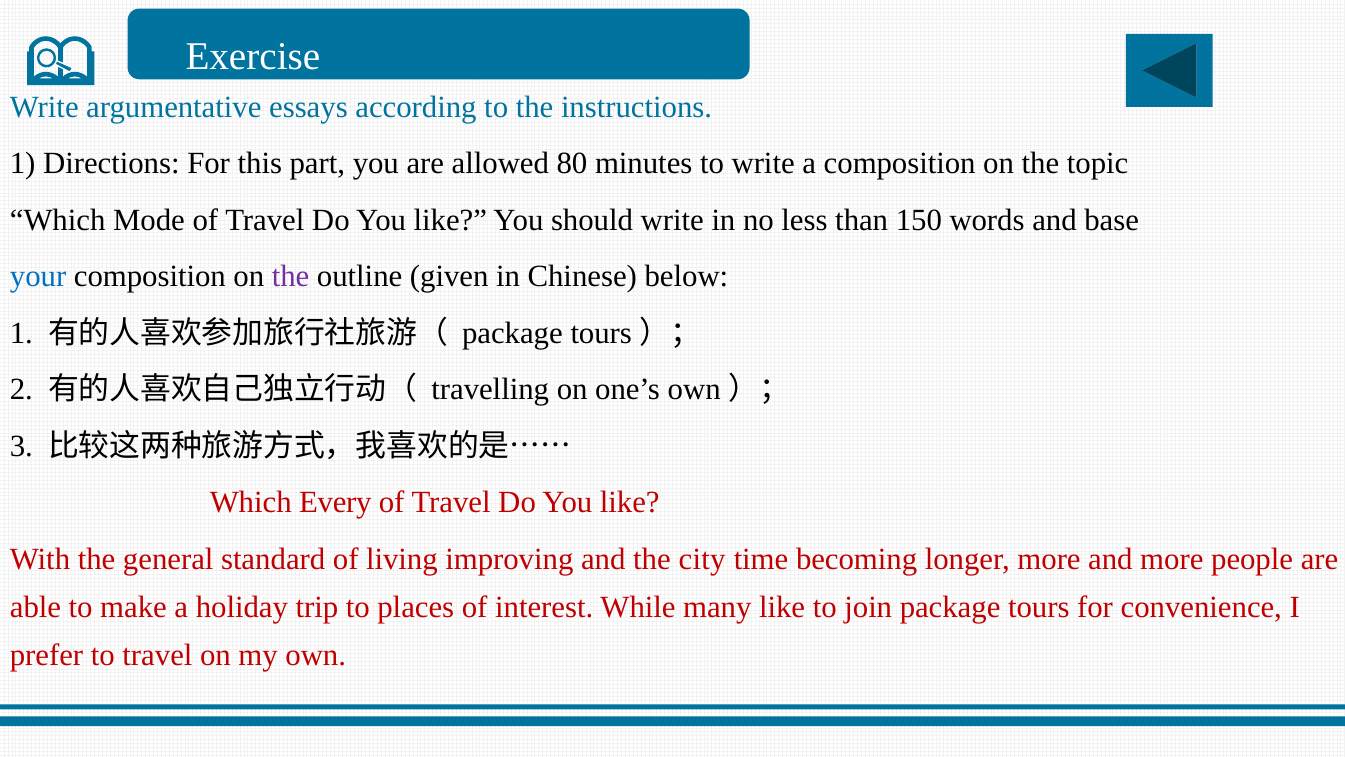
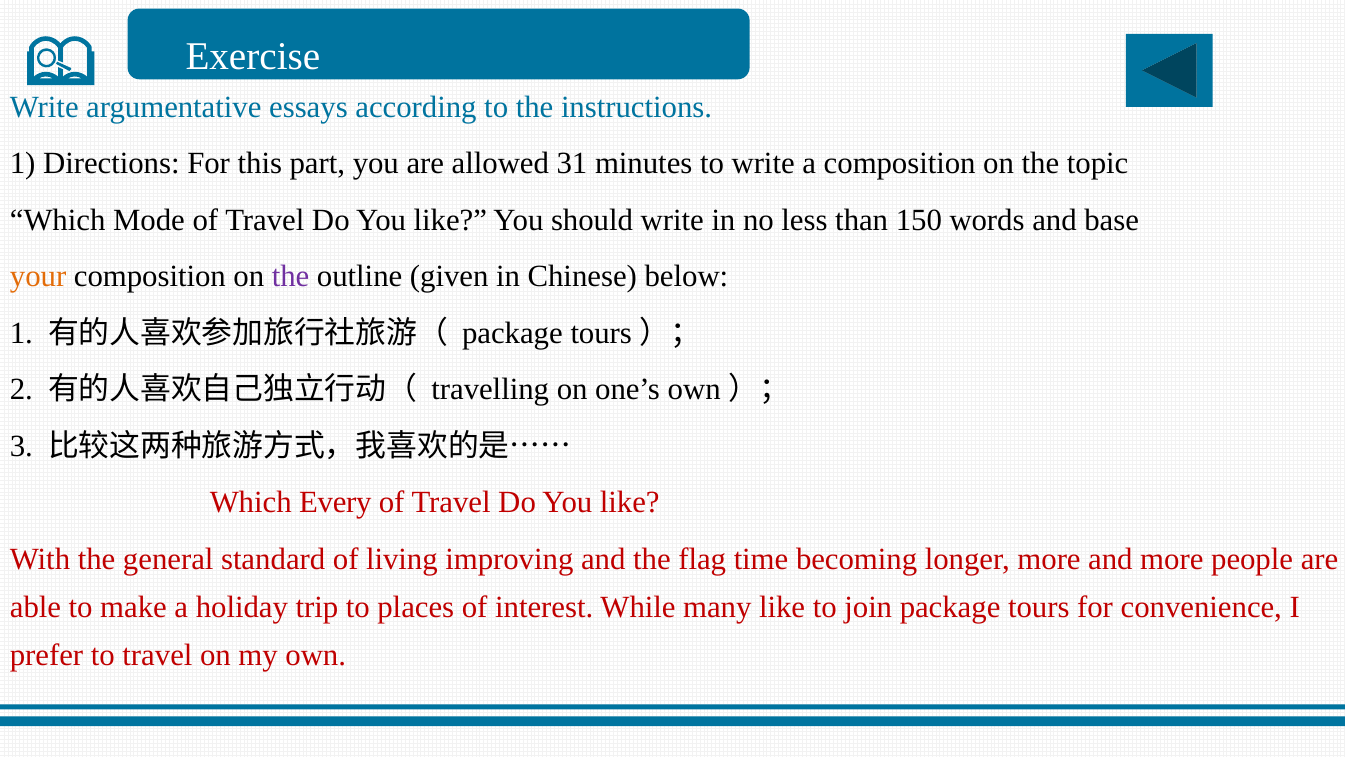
80: 80 -> 31 (572, 163)
your colour: blue -> orange (38, 276)
city: city -> flag (702, 559)
